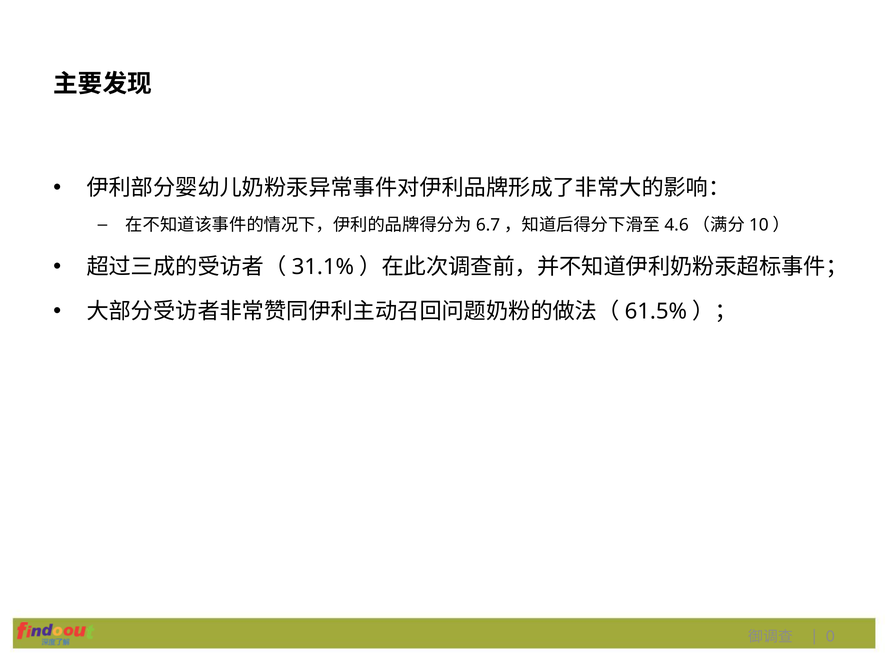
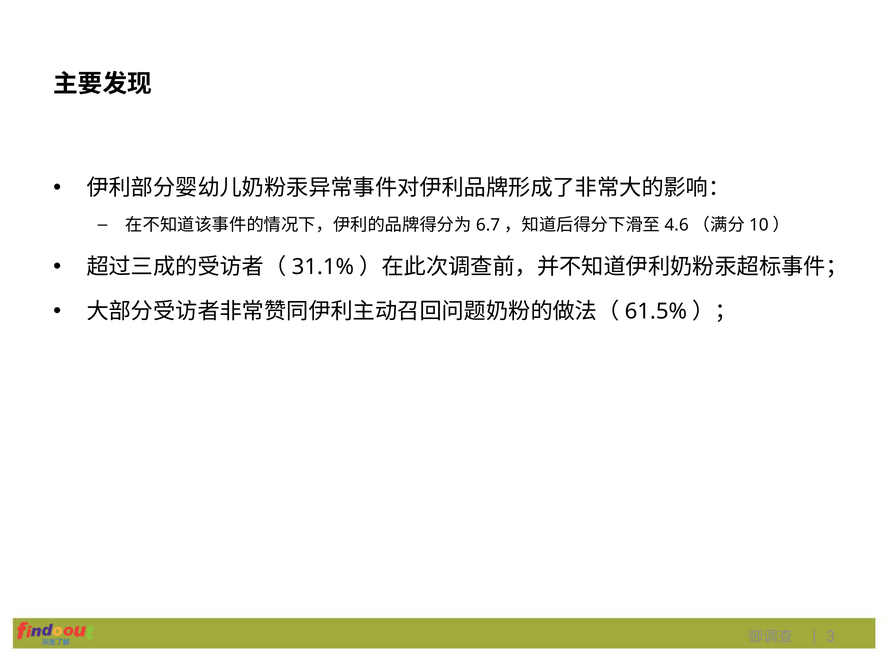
0: 0 -> 3 (830, 636)
